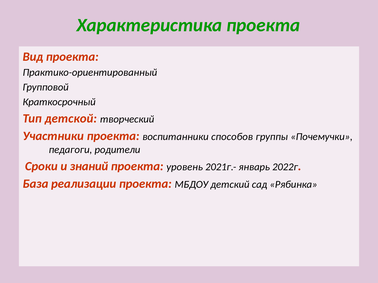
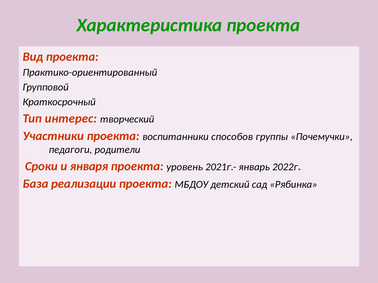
детской: детской -> интерес (71, 119)
знаний: знаний -> января (89, 166)
